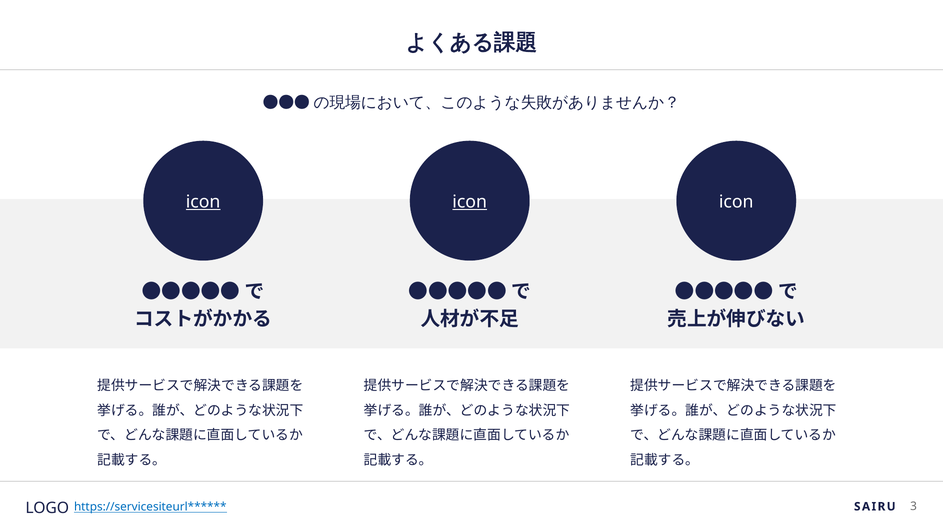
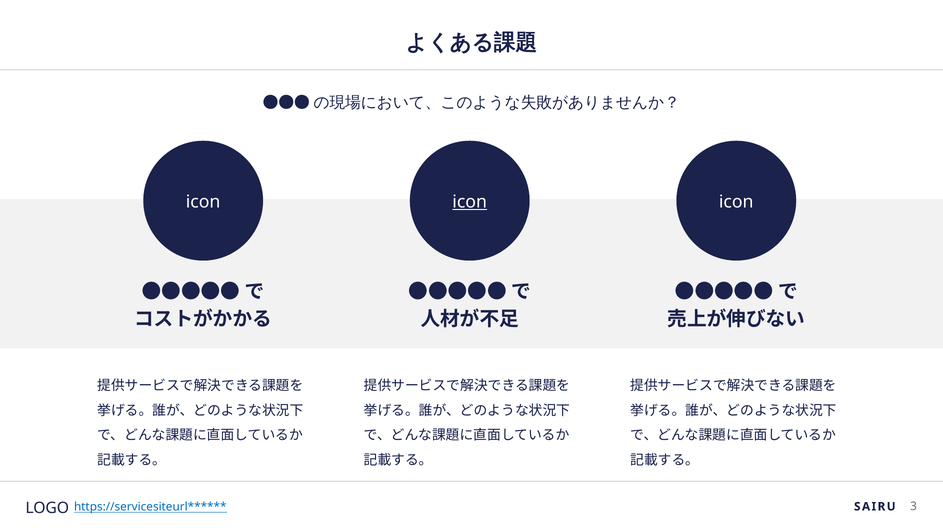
icon underline: present -> none (203, 202)
